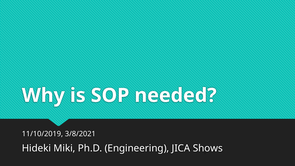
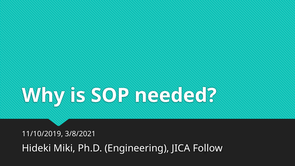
Shows: Shows -> Follow (208, 148)
